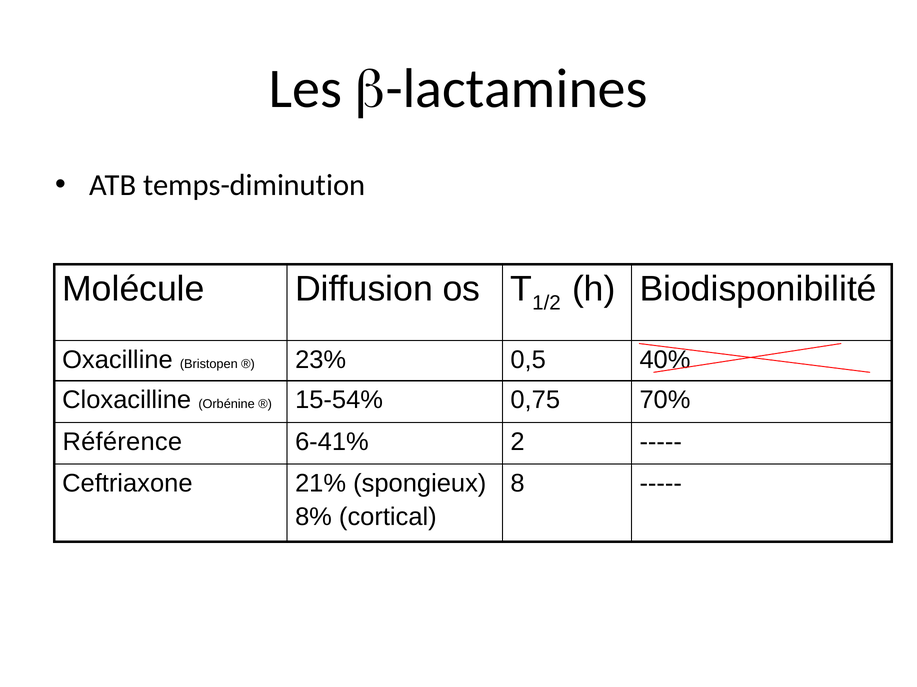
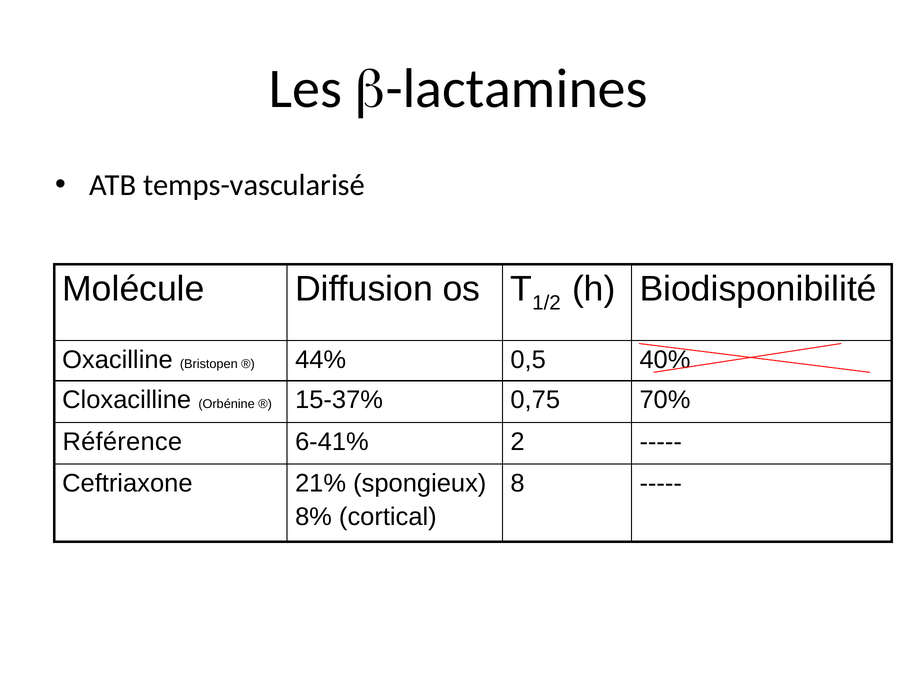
temps-diminution: temps-diminution -> temps-vascularisé (254, 186)
23%: 23% -> 44% (321, 360)
15-54%: 15-54% -> 15-37% (339, 400)
